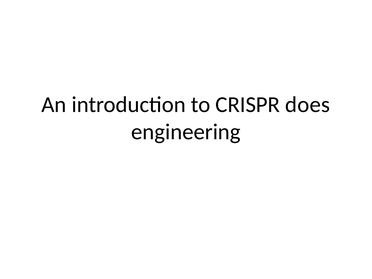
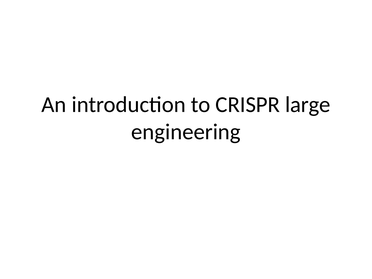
does: does -> large (308, 105)
